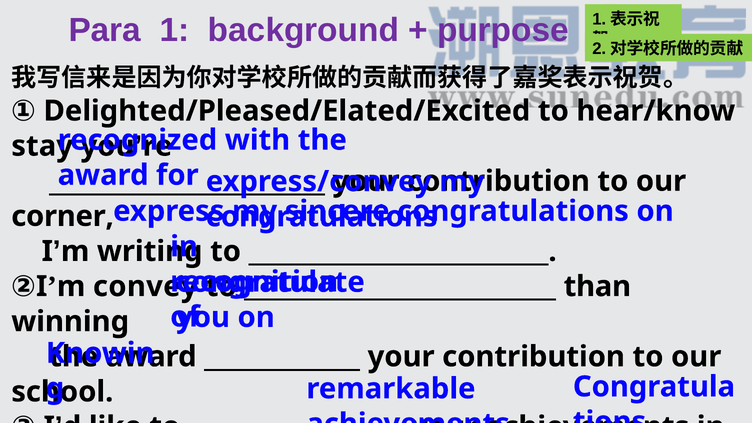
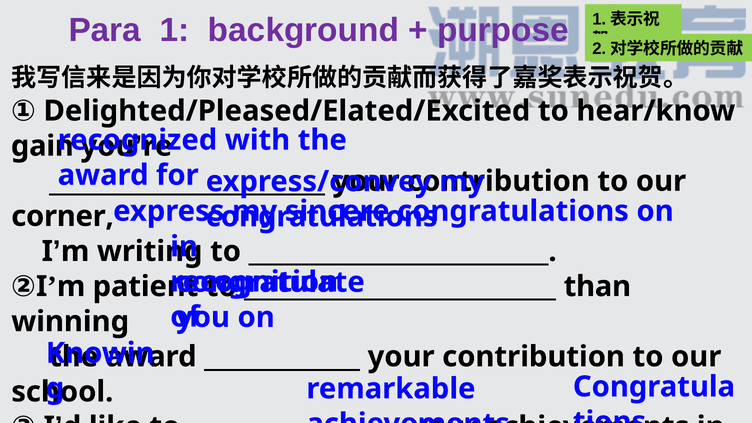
stay: stay -> gain (42, 146)
convey: convey -> patient (145, 286)
